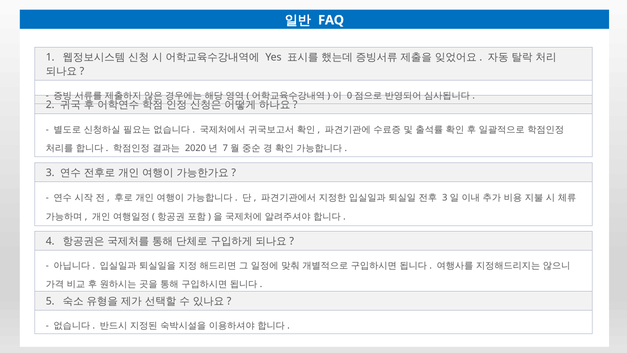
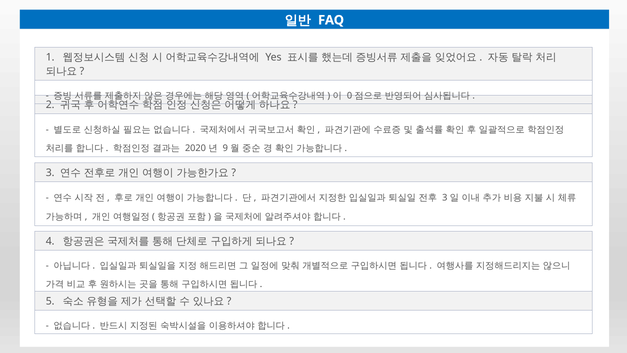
7: 7 -> 9 (225, 148)
